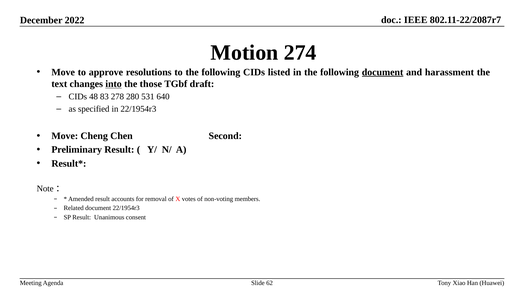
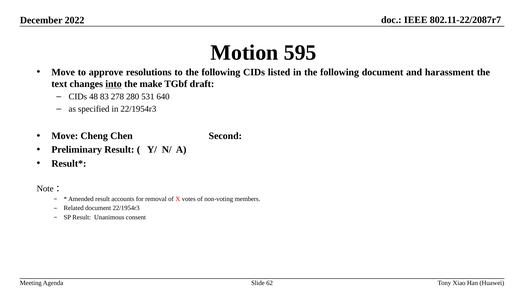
274: 274 -> 595 (300, 53)
document underline: present -> none (383, 72)
those: those -> make (151, 84)
